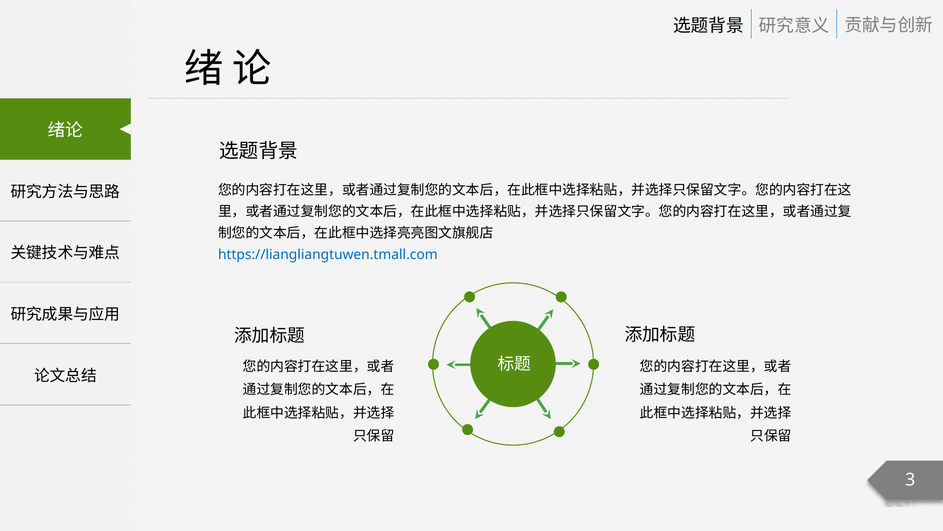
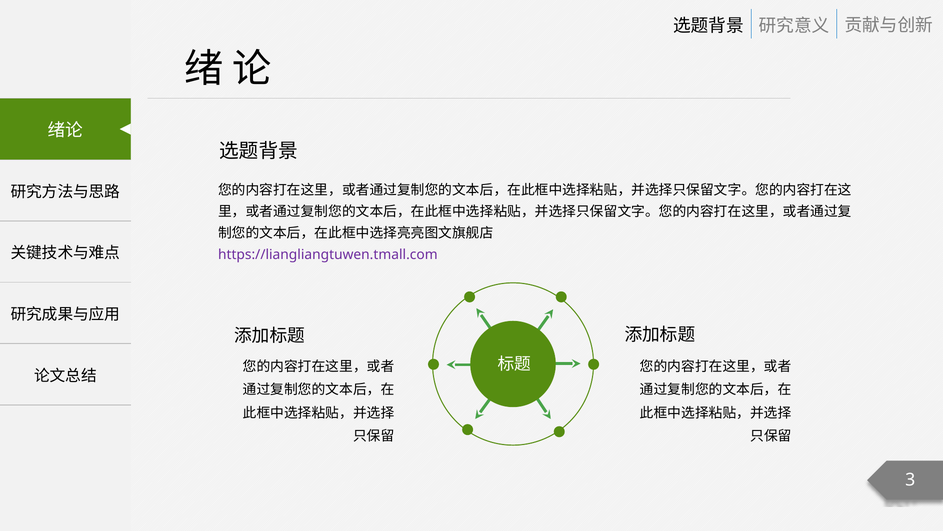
https://liangliangtuwen.tmall.com colour: blue -> purple (328, 254)
